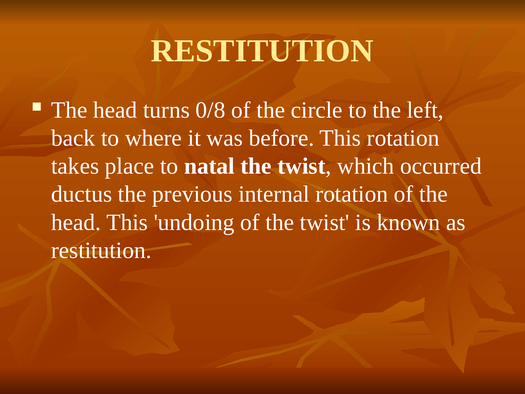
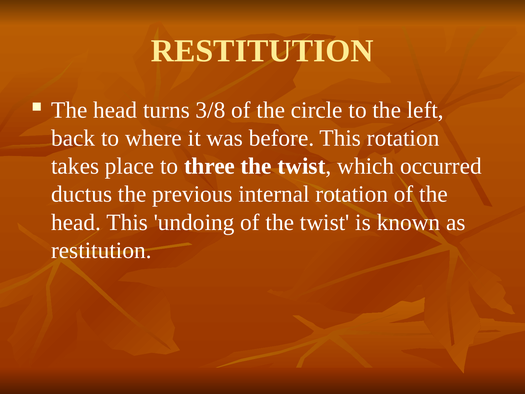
0/8: 0/8 -> 3/8 (211, 110)
natal: natal -> three (210, 166)
